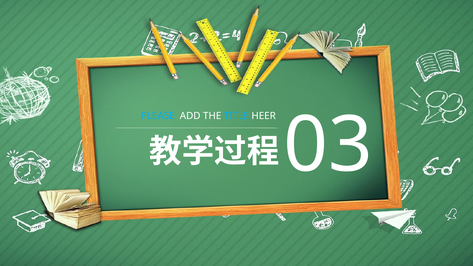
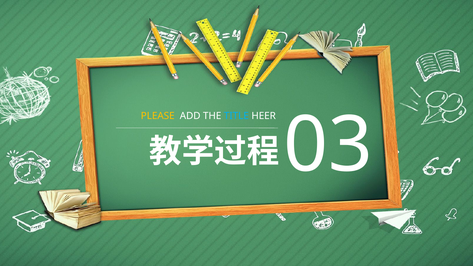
PLEASE colour: light blue -> yellow (158, 116)
